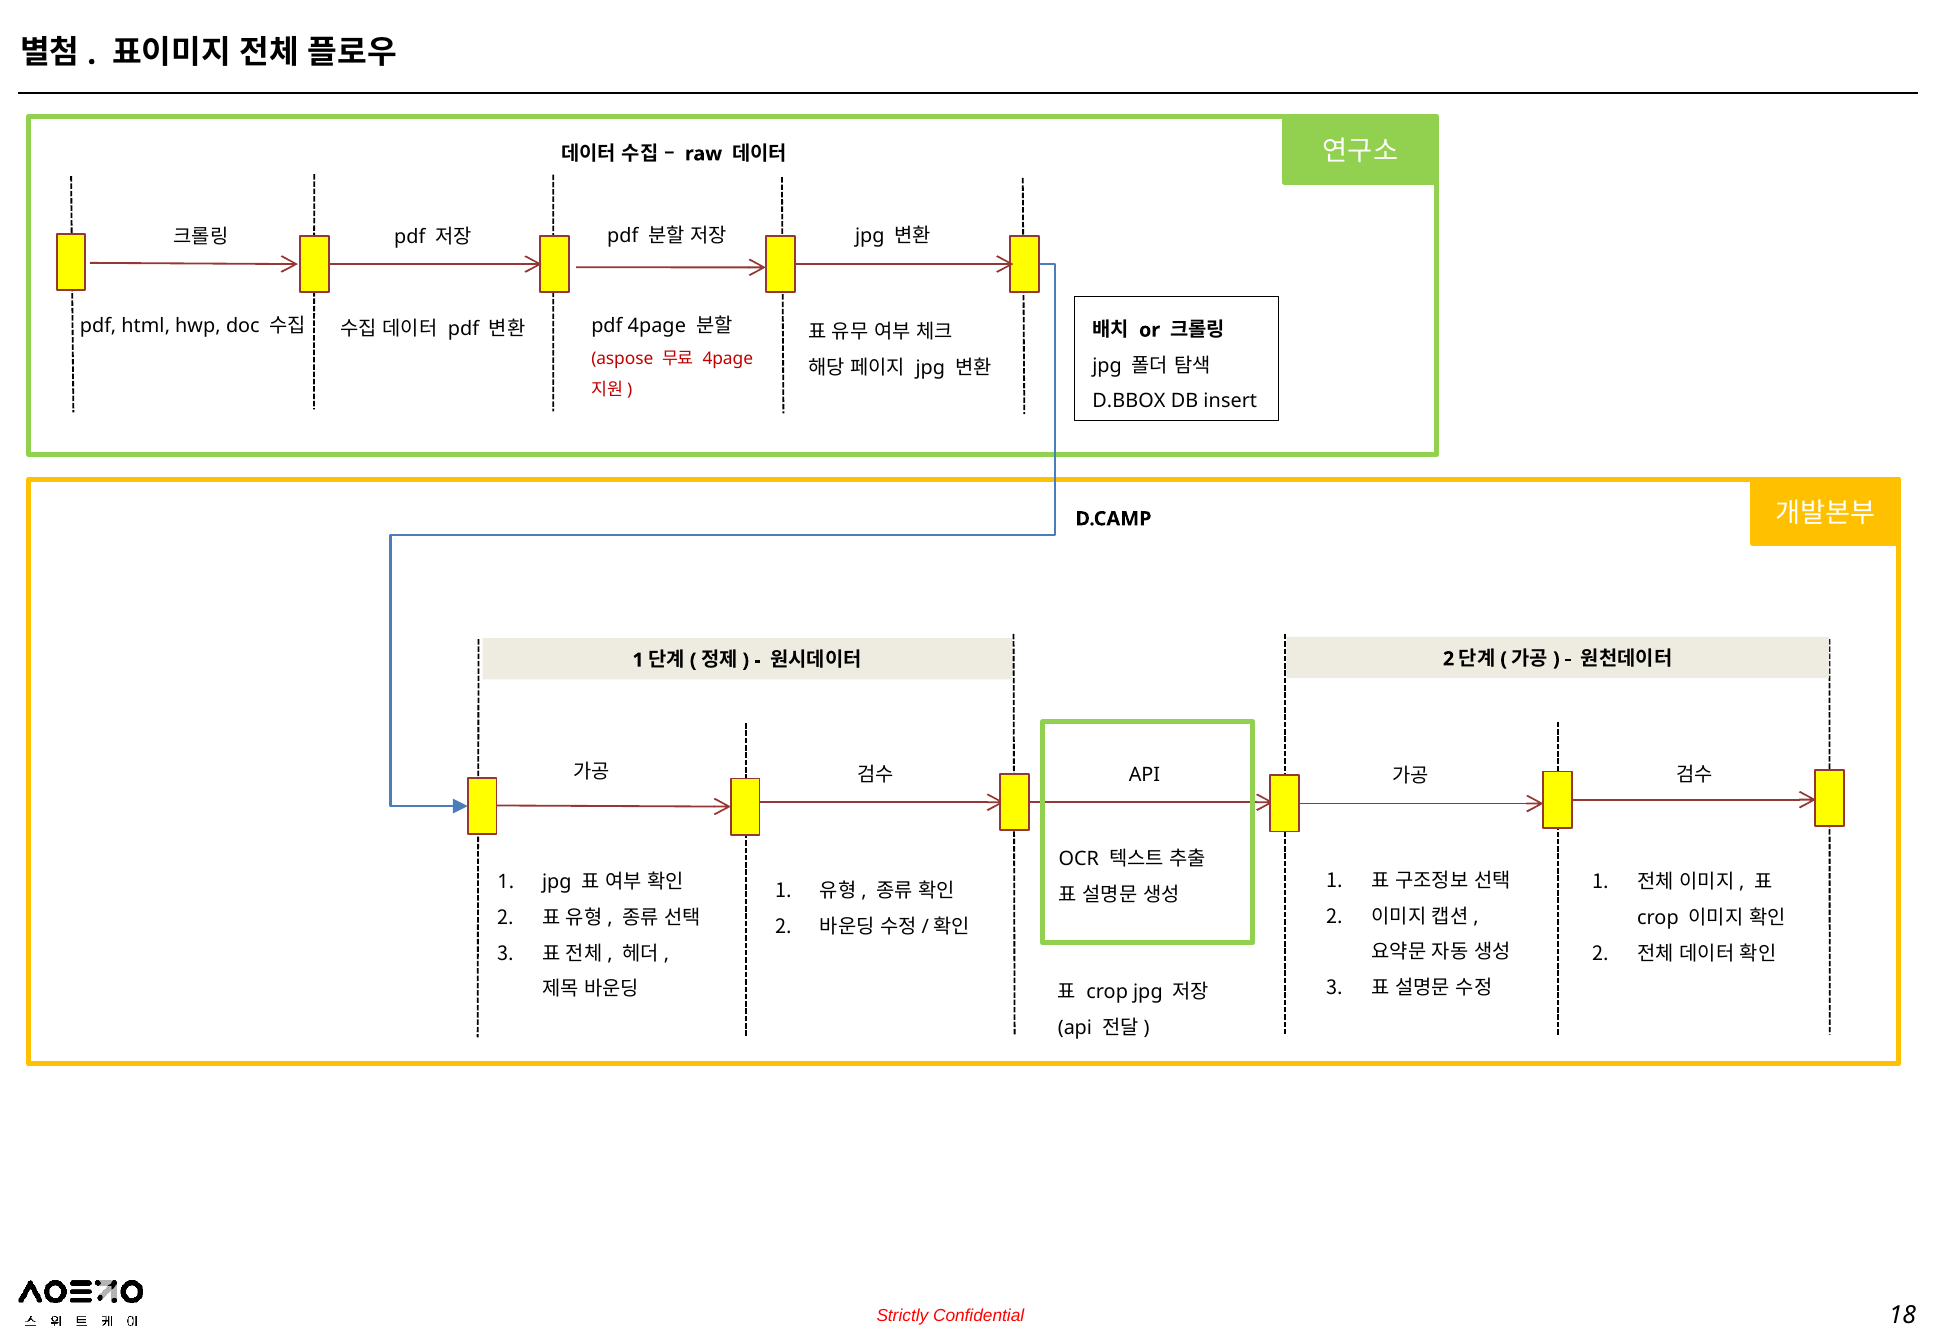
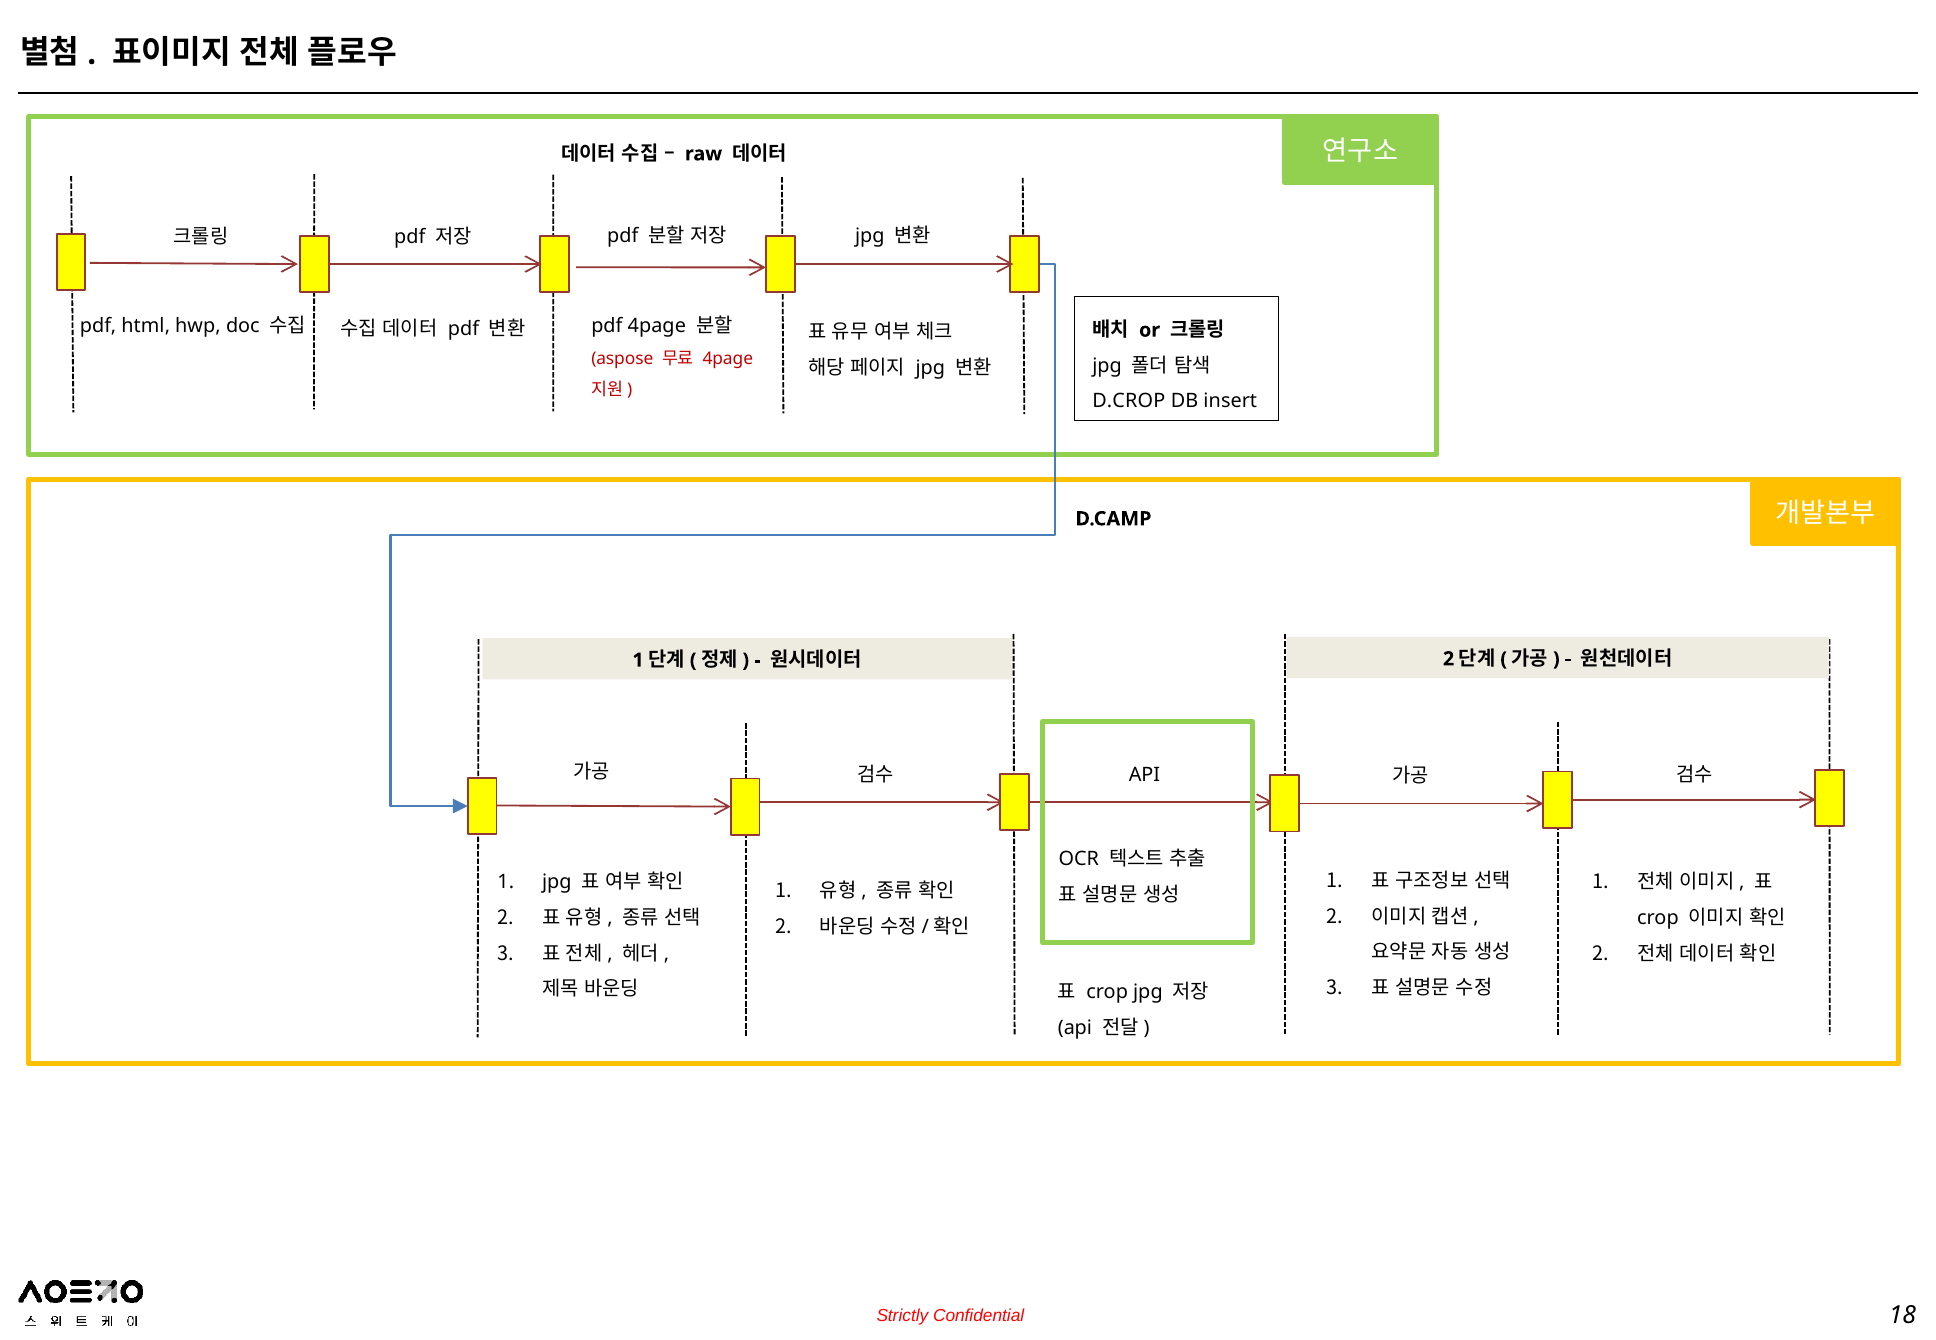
D.BBOX: D.BBOX -> D.CROP (1129, 402)
